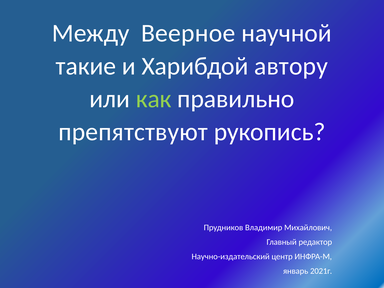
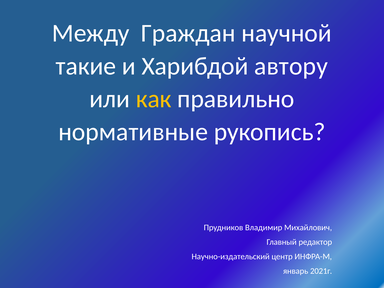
Веерное: Веерное -> Граждан (188, 33)
как colour: light green -> yellow (154, 99)
препятствуют: препятствуют -> нормативные (133, 132)
